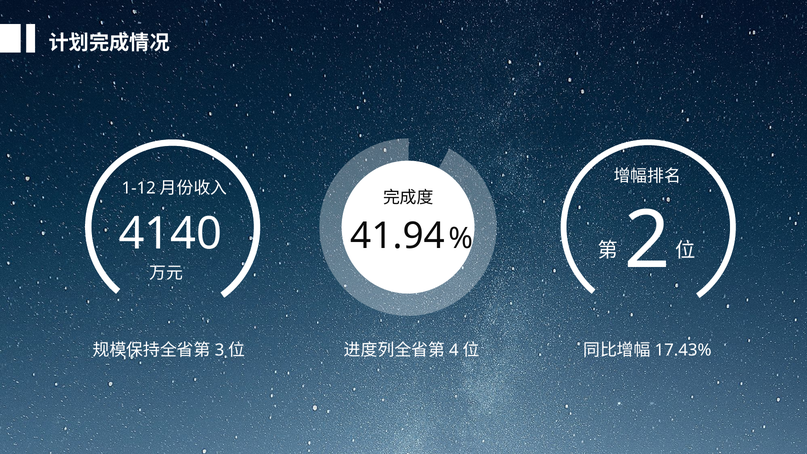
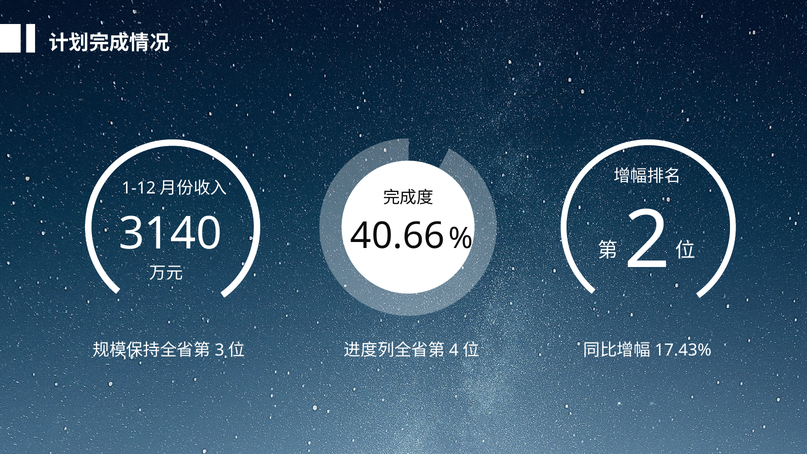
4140: 4140 -> 3140 (170, 234)
41.94: 41.94 -> 40.66 (398, 236)
